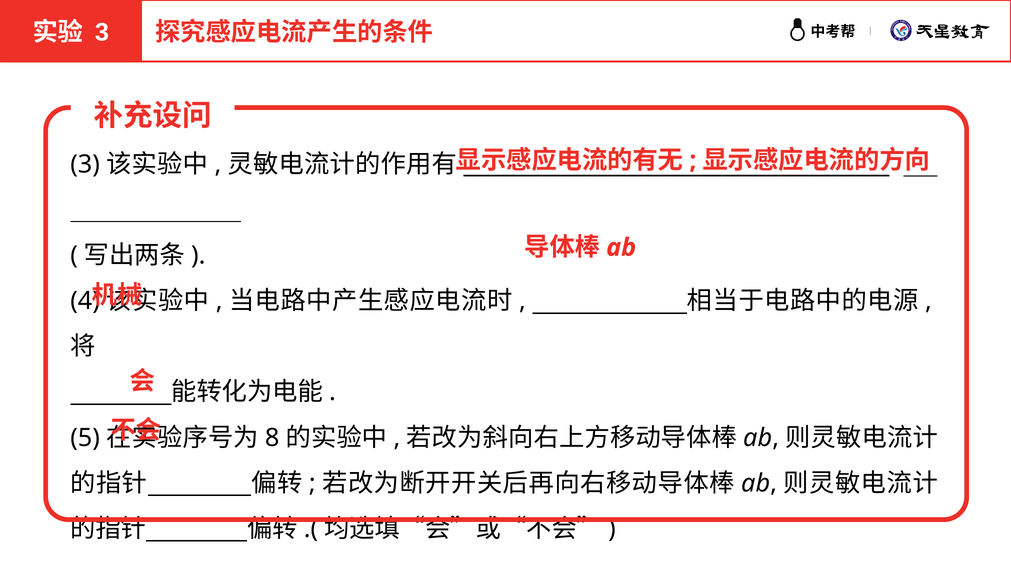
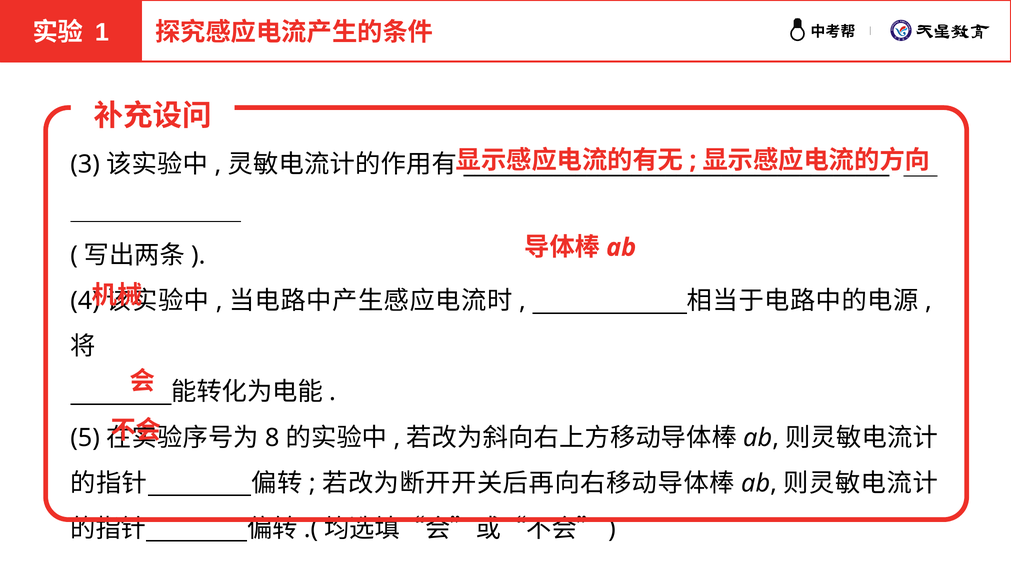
3: 3 -> 1 (102, 33)
